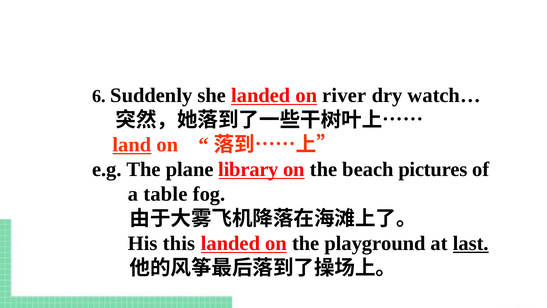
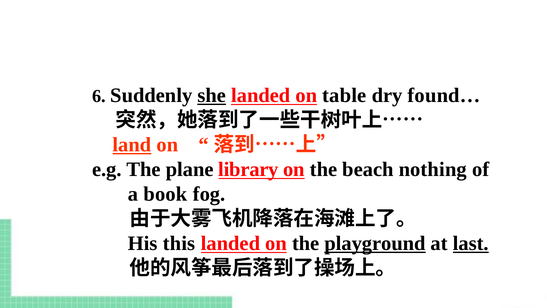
she underline: none -> present (212, 95)
river: river -> table (344, 95)
watch…: watch… -> found… (444, 95)
pictures: pictures -> nothing (433, 169)
table: table -> book (165, 194)
playground underline: none -> present (375, 243)
